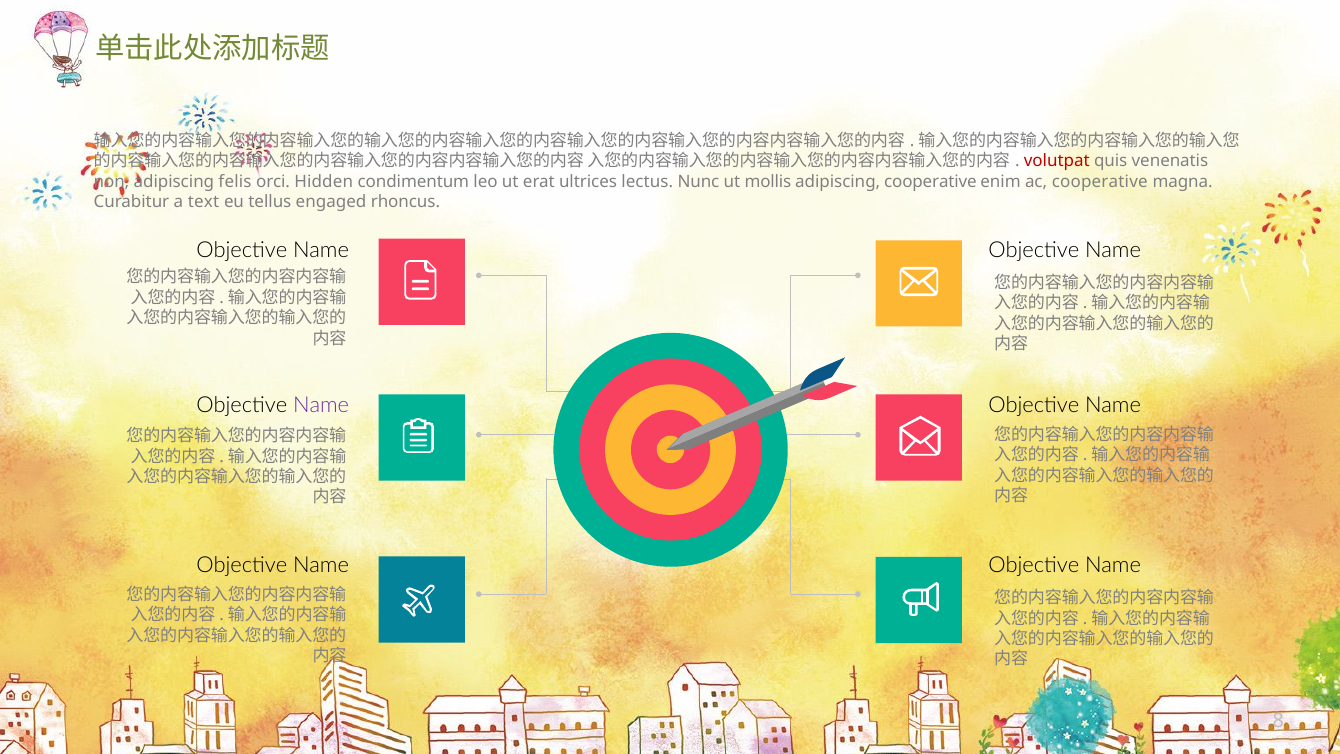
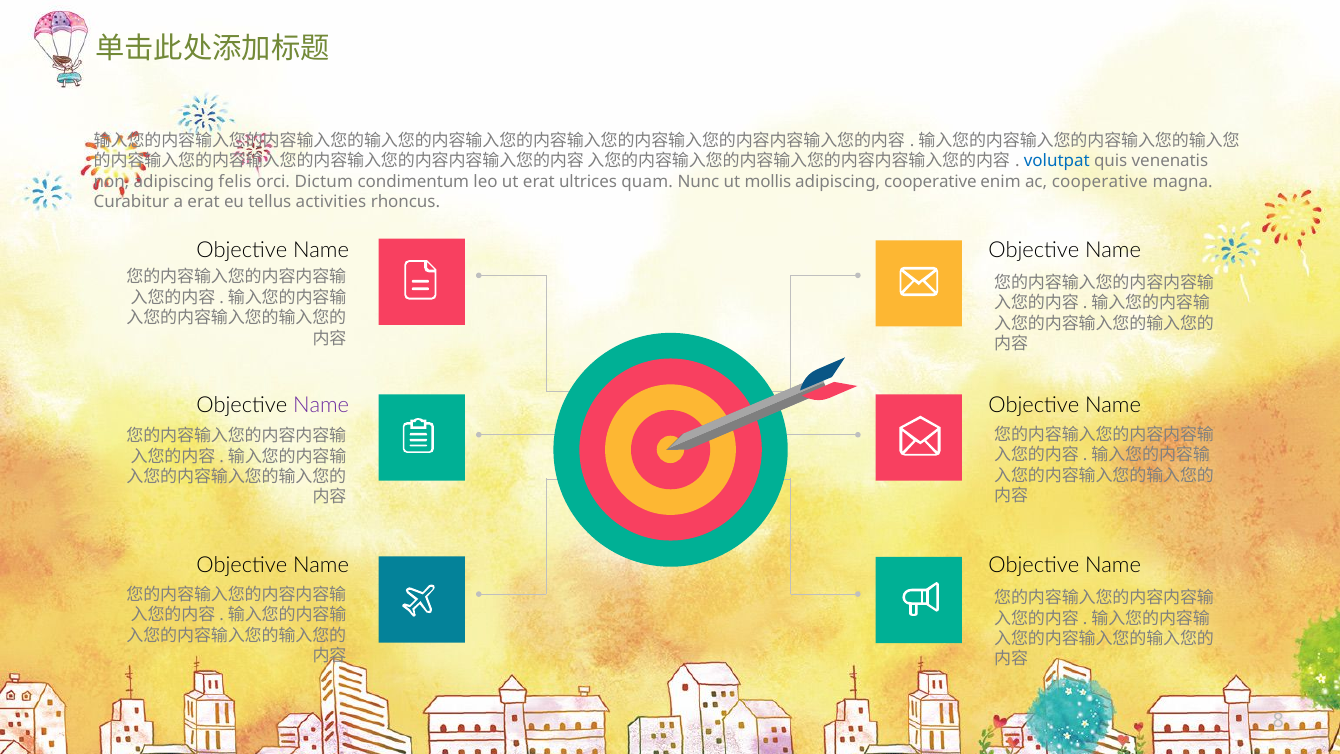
volutpat colour: red -> blue (1057, 161)
Hidden: Hidden -> Dictum (324, 182)
lectus: lectus -> quam (647, 182)
a text: text -> erat (204, 202)
engaged: engaged -> activities (331, 202)
